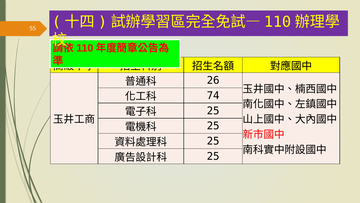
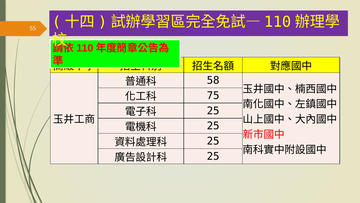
26: 26 -> 58 (213, 80)
74: 74 -> 75 (213, 95)
